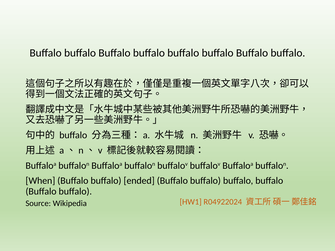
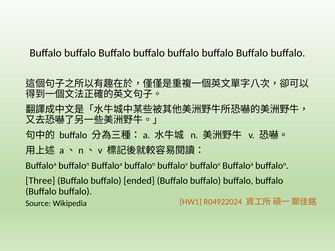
When: When -> Three (40, 181)
